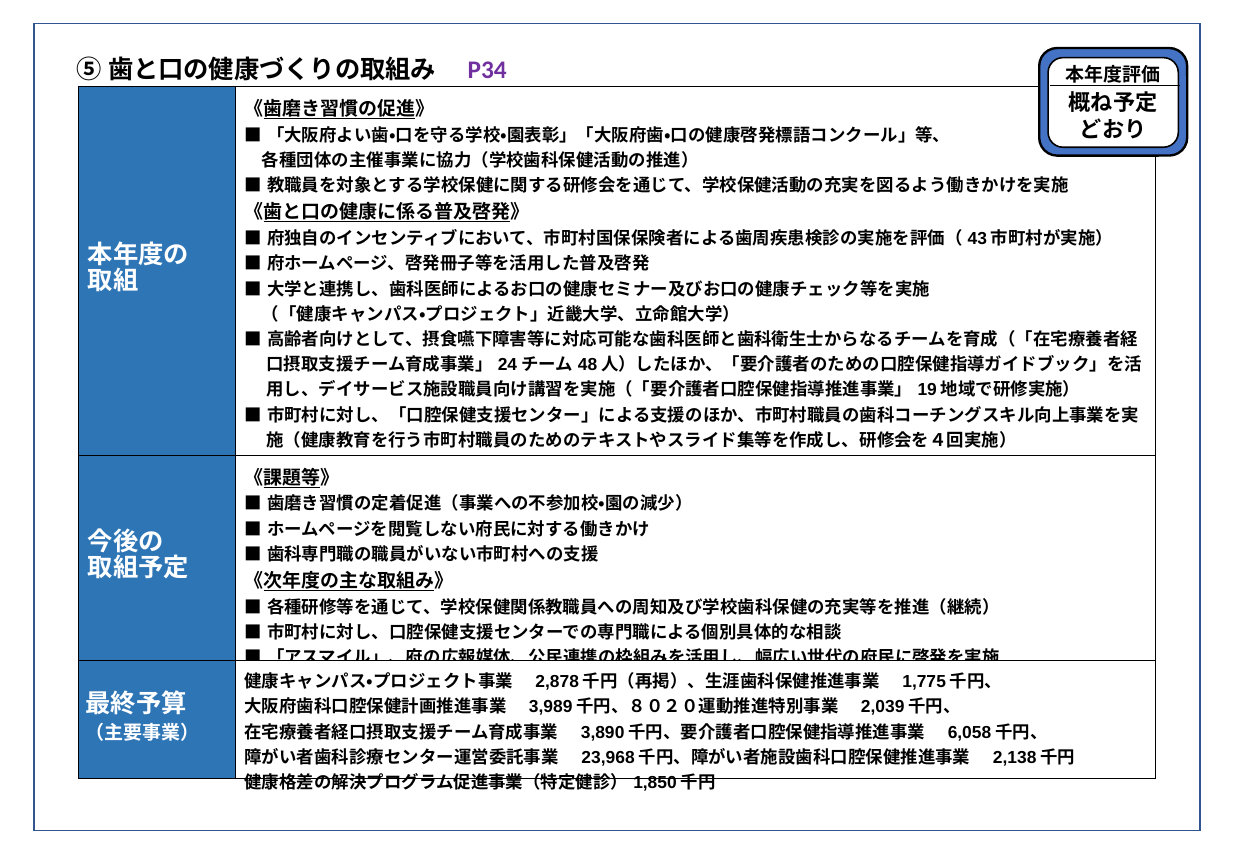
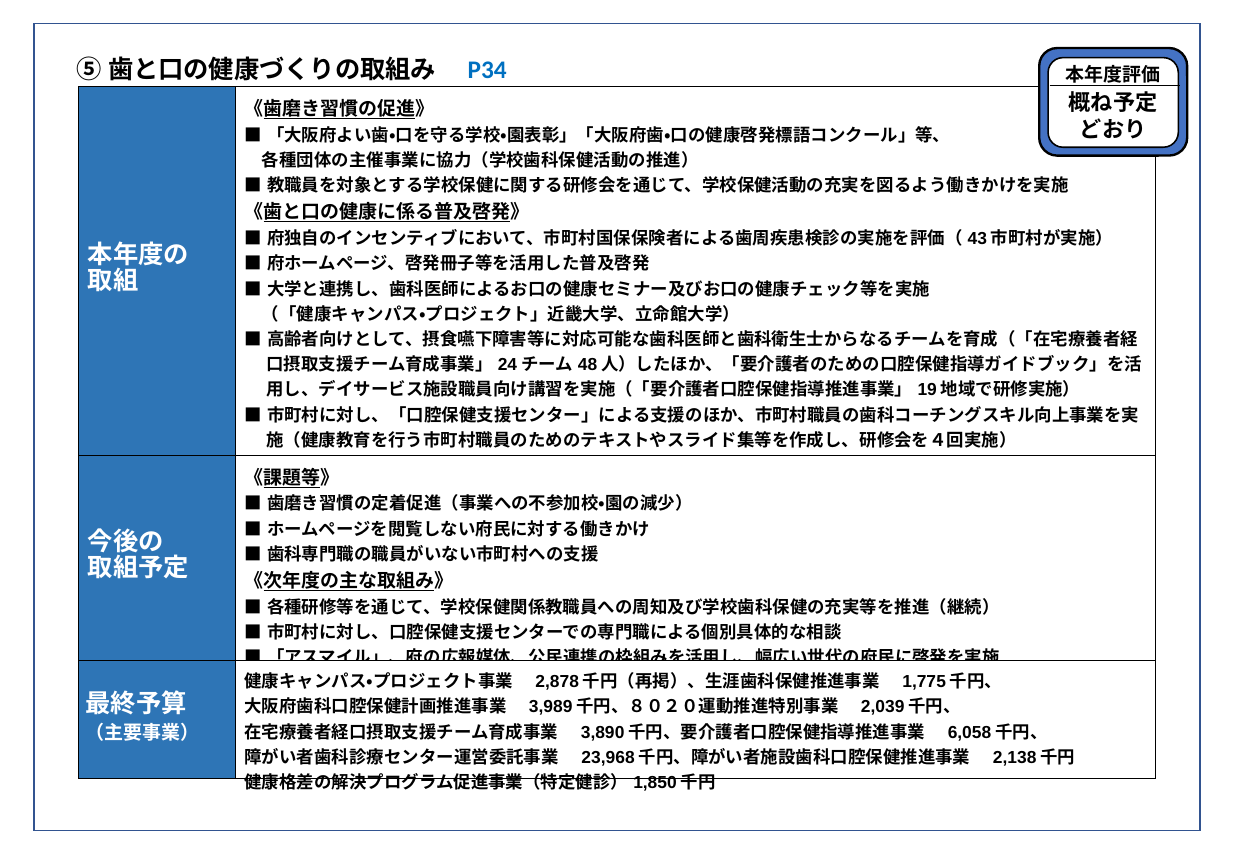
P34 colour: purple -> blue (487, 71)
